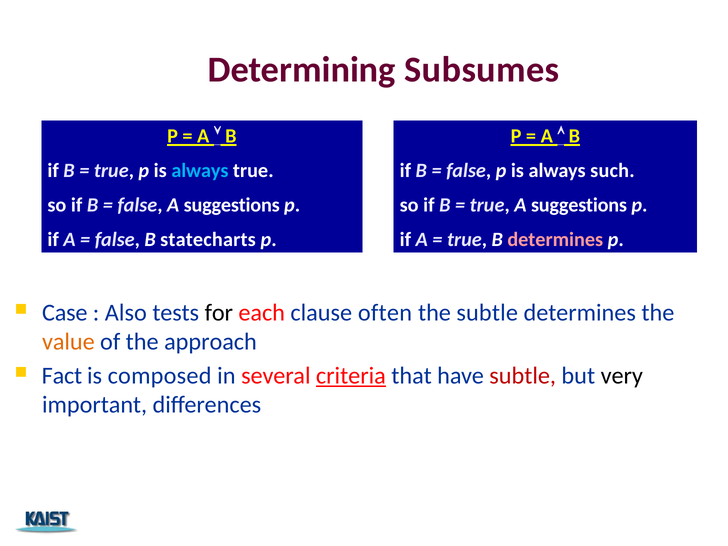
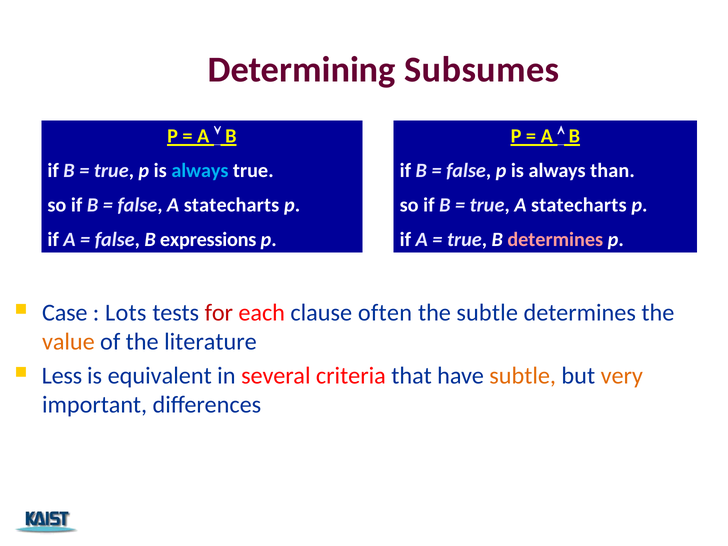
such: such -> than (612, 171)
false A suggestions: suggestions -> statecharts (232, 205)
true A suggestions: suggestions -> statecharts (579, 205)
statecharts: statecharts -> expressions (208, 239)
Also: Also -> Lots (126, 313)
for colour: black -> red (219, 313)
approach: approach -> literature (210, 342)
Fact: Fact -> Less (62, 376)
composed: composed -> equivalent (160, 376)
criteria underline: present -> none (351, 376)
subtle colour: red -> orange (523, 376)
very colour: black -> orange (622, 376)
